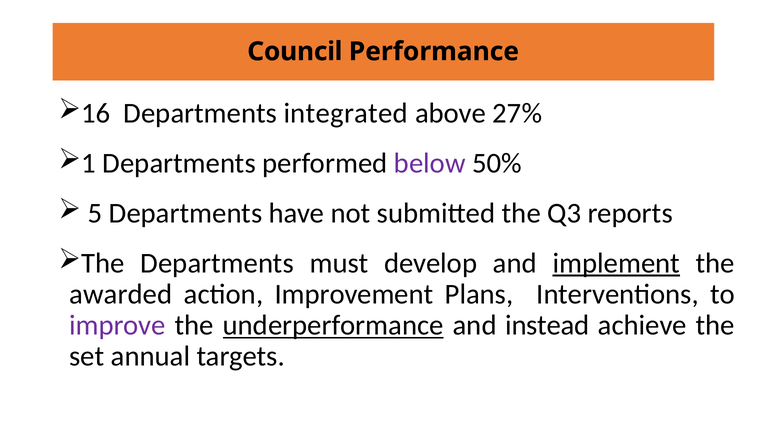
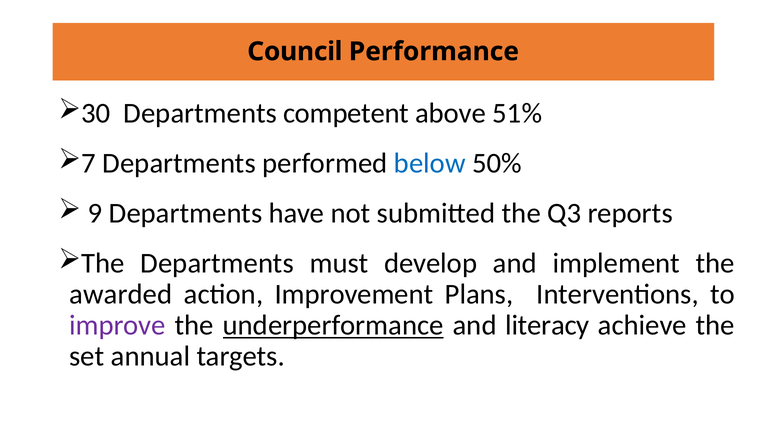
16: 16 -> 30 (96, 113)
integrated: integrated -> competent (346, 113)
27%: 27% -> 51% (517, 113)
1: 1 -> 7 (89, 163)
below colour: purple -> blue (430, 163)
5: 5 -> 9 (95, 213)
implement underline: present -> none (616, 263)
instead: instead -> literacy (547, 326)
